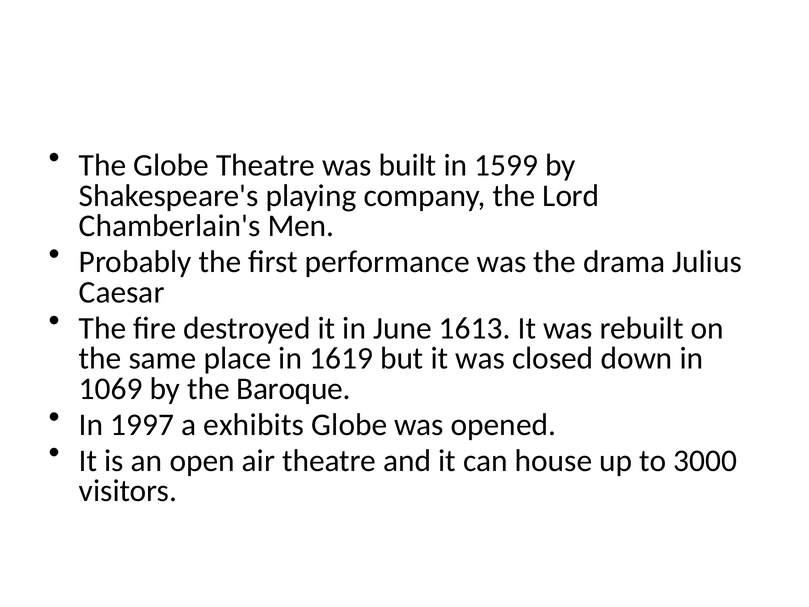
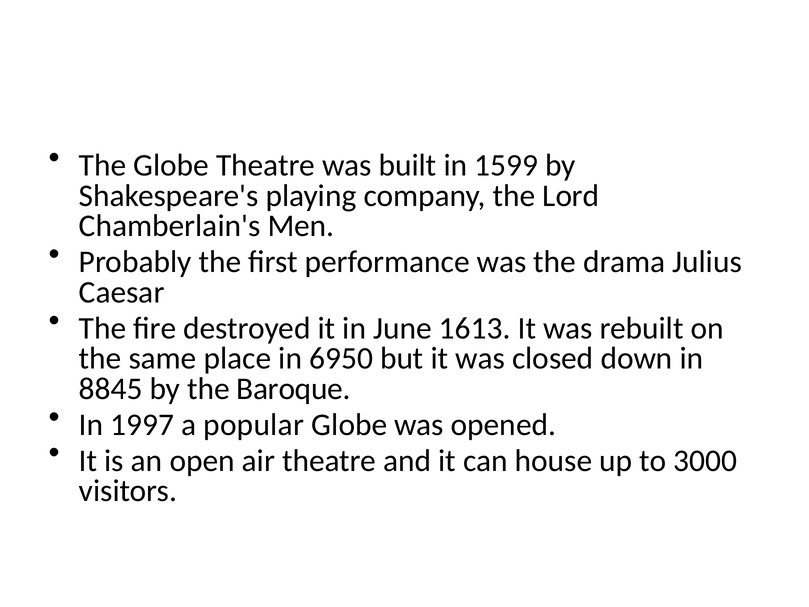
1619: 1619 -> 6950 (341, 358)
1069: 1069 -> 8845 (111, 389)
exhibits: exhibits -> popular (254, 424)
